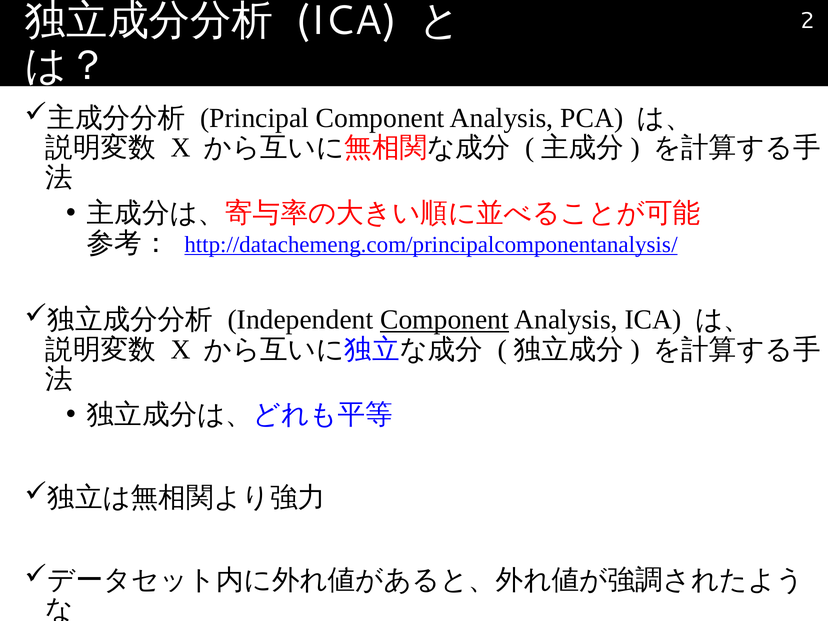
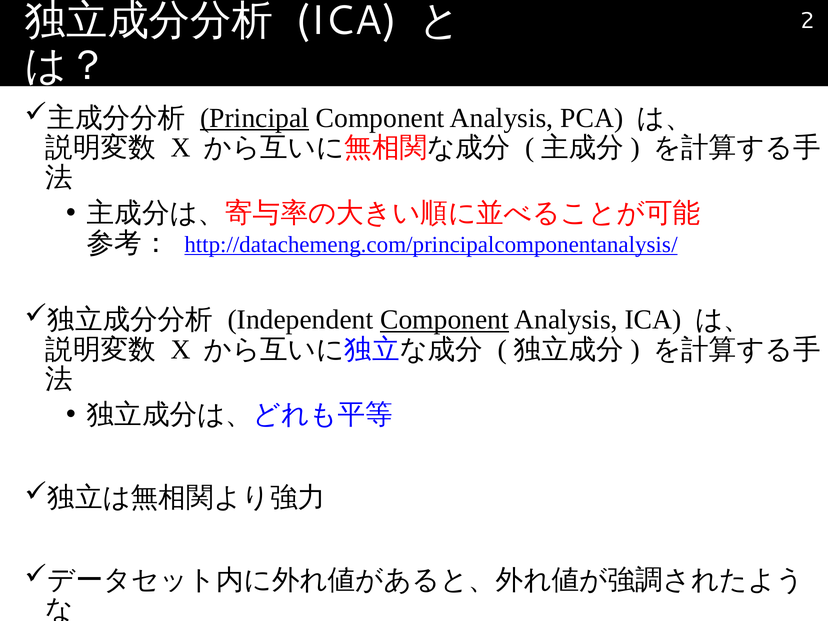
Principal underline: none -> present (255, 118)
